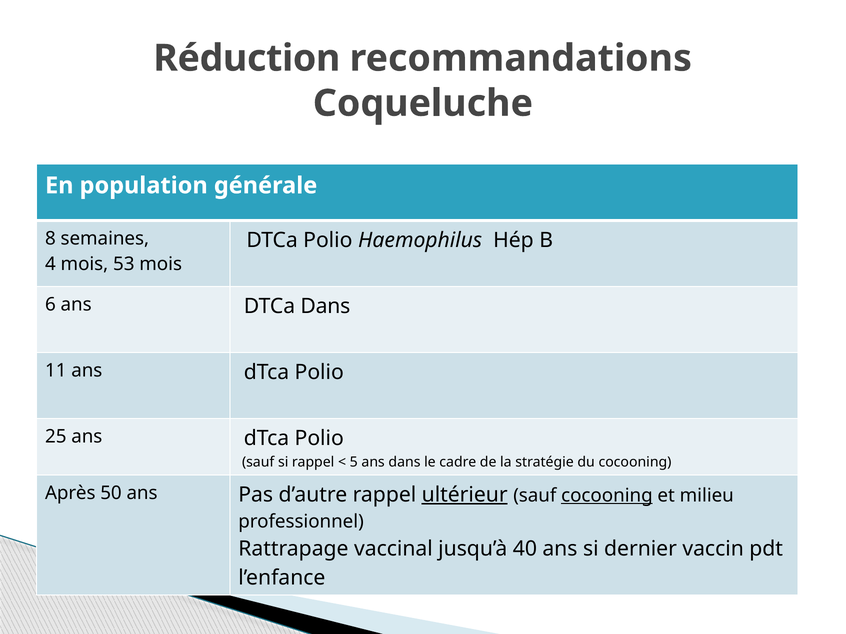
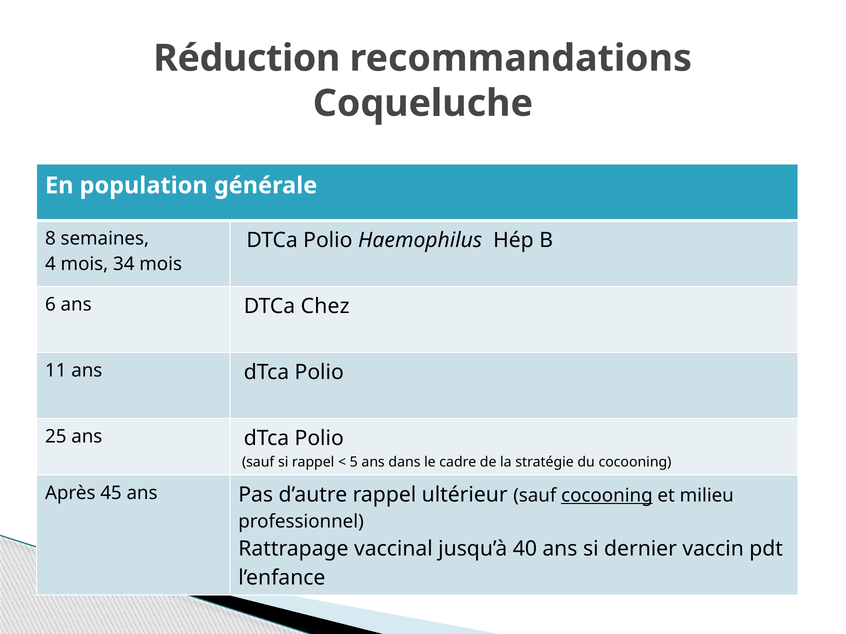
53: 53 -> 34 (124, 264)
DTCa Dans: Dans -> Chez (325, 307)
50: 50 -> 45 (111, 493)
ultérieur underline: present -> none (465, 495)
